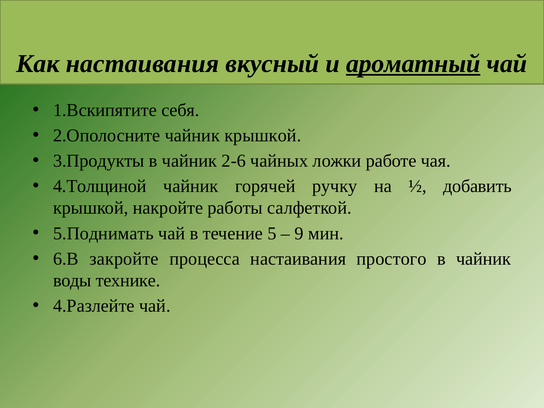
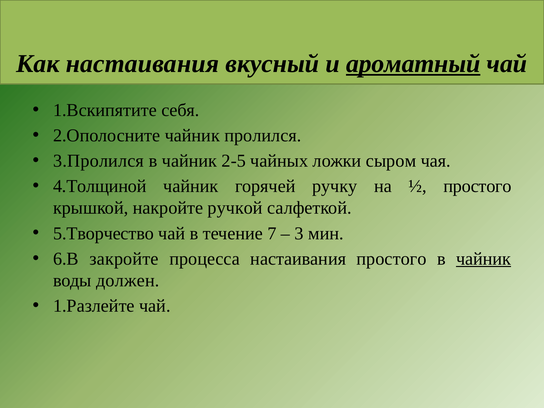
чайник крышкой: крышкой -> пролился (263, 135)
3.Продукты: 3.Продукты -> 3.Пролился (99, 161)
2-6: 2-6 -> 2-5 (234, 161)
работе: работе -> сыром (391, 161)
½ добавить: добавить -> простого (477, 186)
работы: работы -> ручкой (235, 208)
5.Поднимать: 5.Поднимать -> 5.Творчество (103, 233)
5: 5 -> 7 (272, 233)
9: 9 -> 3 (299, 233)
чайник underline: none -> present (484, 259)
технике: технике -> должен (128, 280)
4.Разлейте: 4.Разлейте -> 1.Разлейте (94, 306)
